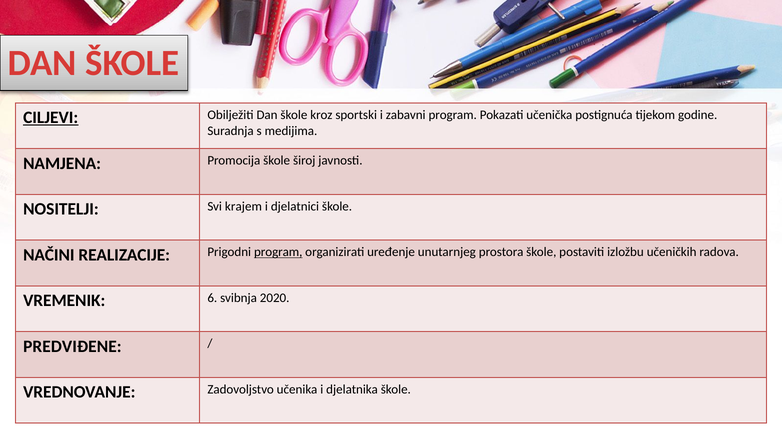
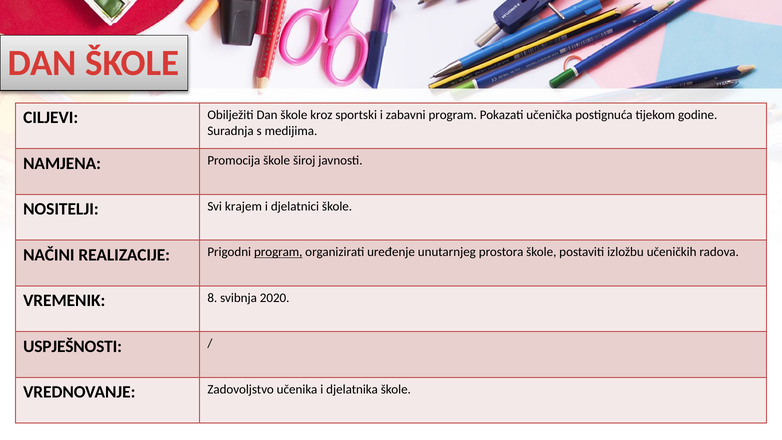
CILJEVI underline: present -> none (51, 118)
6: 6 -> 8 (212, 298)
PREDVIĐENE: PREDVIĐENE -> USPJEŠNOSTI (73, 346)
